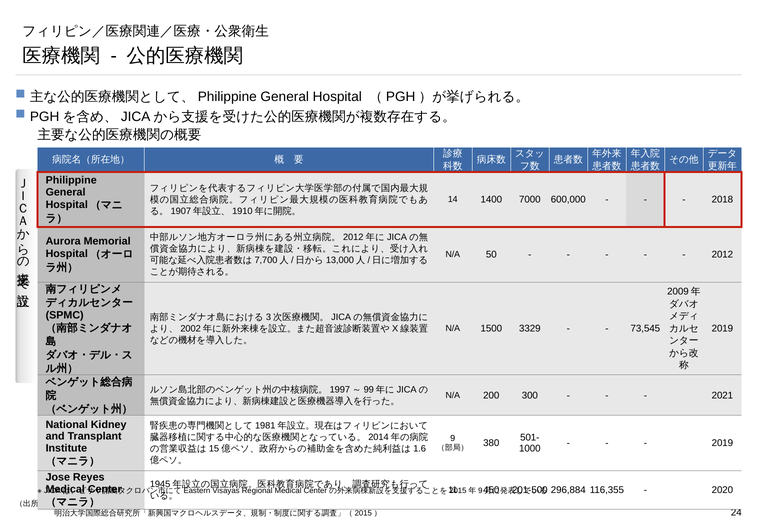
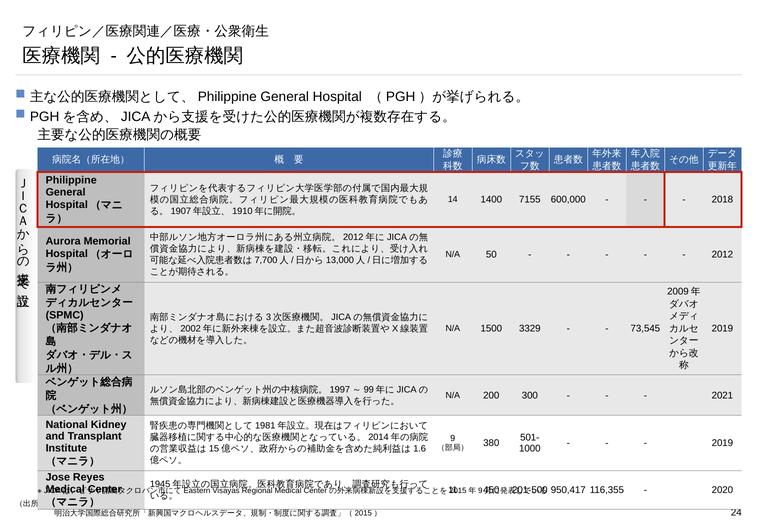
7000: 7000 -> 7155 (530, 200)
296,884: 296,884 -> 950,417 (568, 490)
